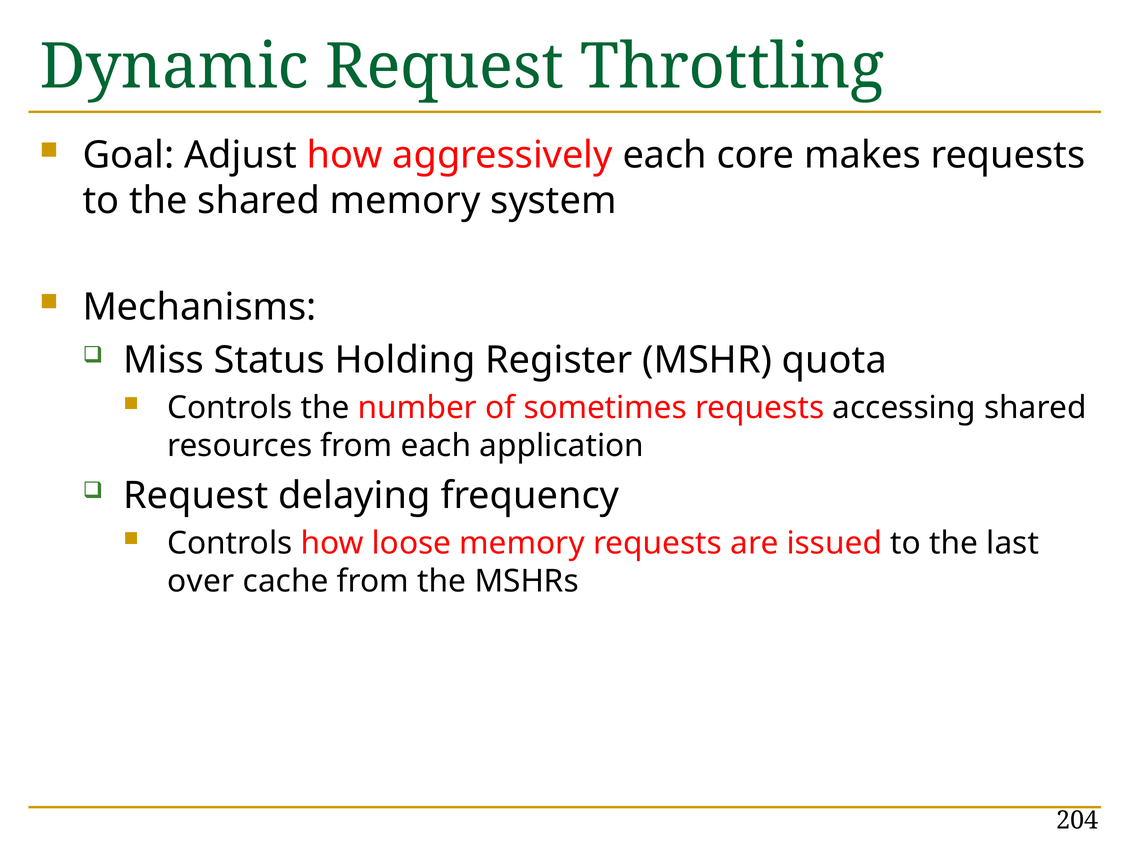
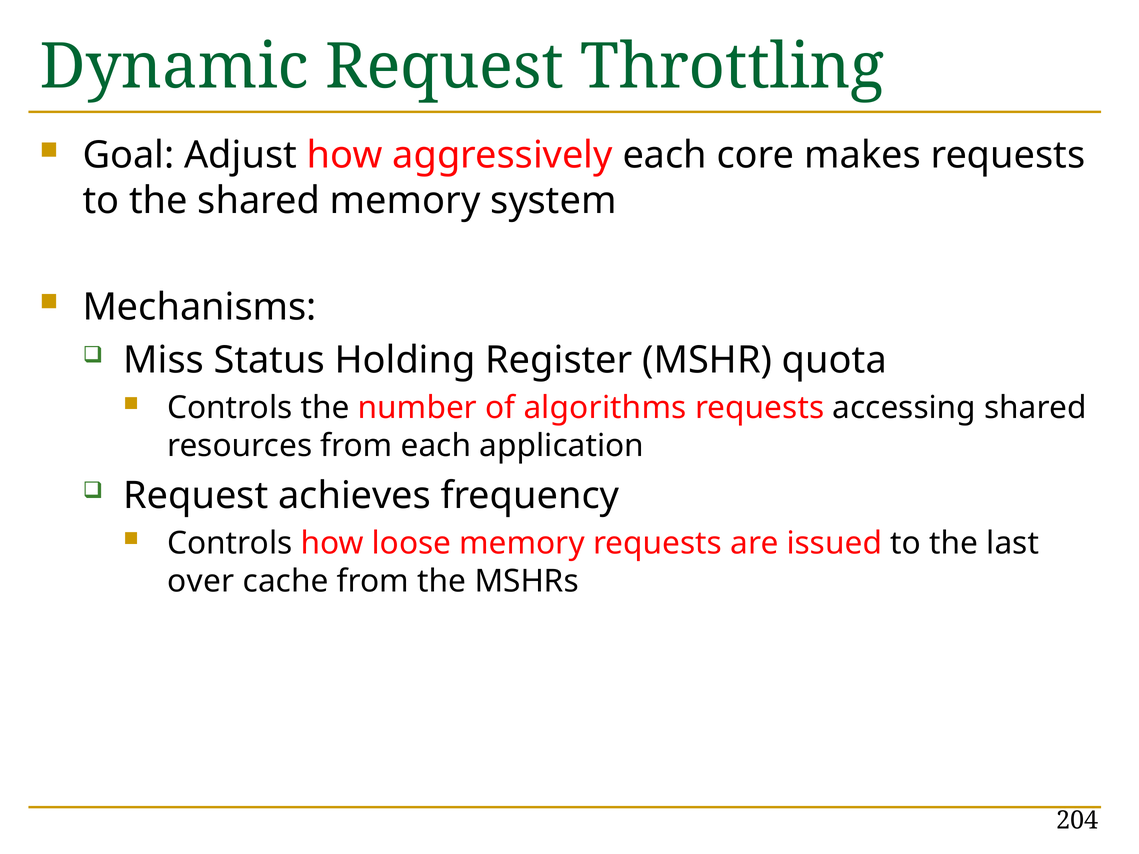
sometimes: sometimes -> algorithms (605, 408)
delaying: delaying -> achieves (355, 496)
